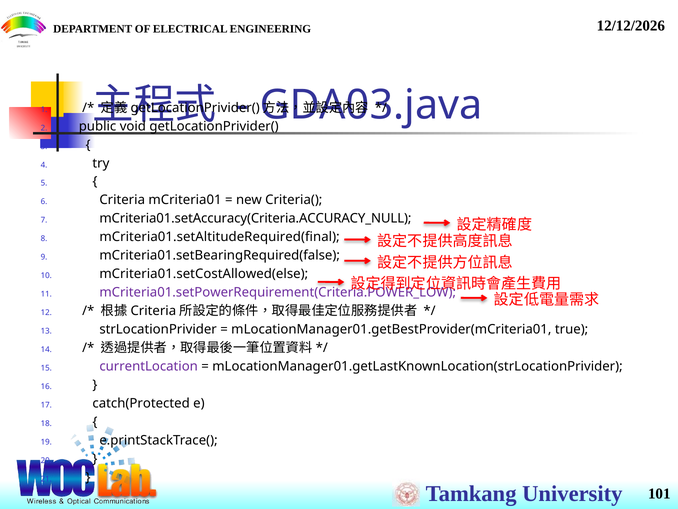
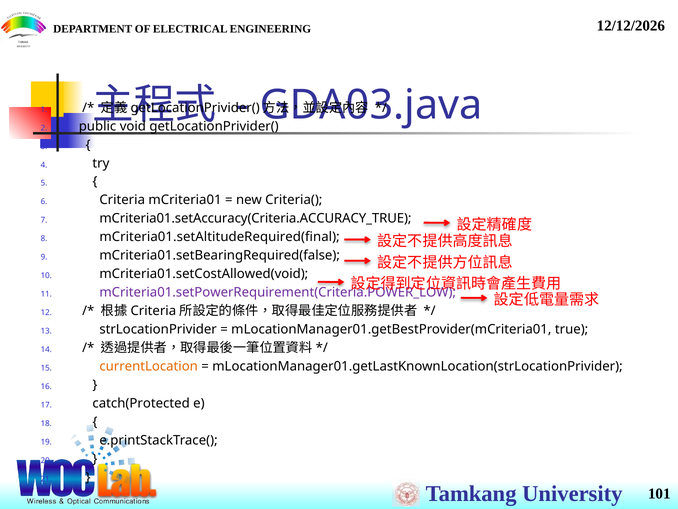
mCriteria01.setAccuracy(Criteria.ACCURACY_NULL: mCriteria01.setAccuracy(Criteria.ACCURACY_NULL -> mCriteria01.setAccuracy(Criteria.ACCURACY_TRUE (255, 218)
mCriteria01.setCostAllowed(else: mCriteria01.setCostAllowed(else -> mCriteria01.setCostAllowed(void (204, 274)
currentLocation colour: purple -> orange (149, 366)
